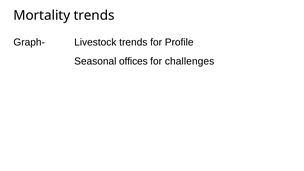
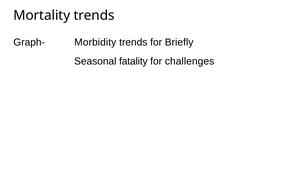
Livestock: Livestock -> Morbidity (95, 42)
Profile: Profile -> Briefly (179, 42)
offices: offices -> fatality (133, 61)
